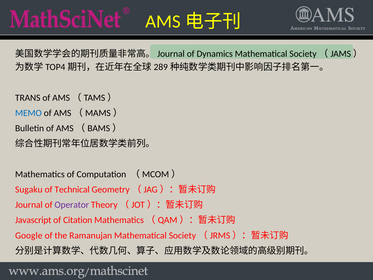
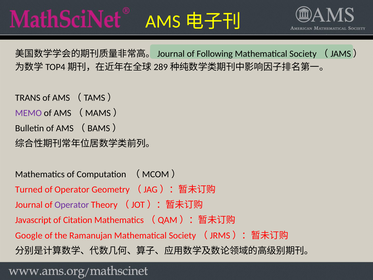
Dynamics: Dynamics -> Following (215, 54)
MEMO colour: blue -> purple (28, 113)
Sugaku: Sugaku -> Turned (29, 189)
Technical: Technical -> Operator (72, 189)
